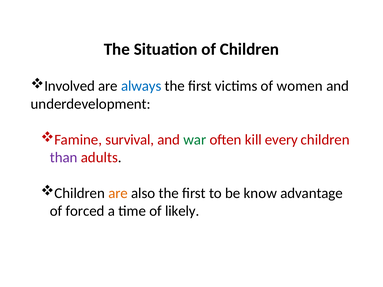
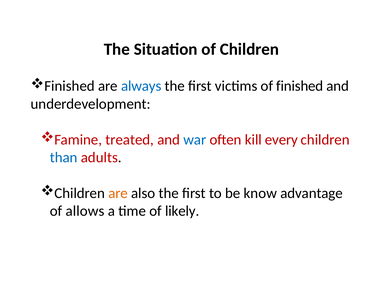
Involved: Involved -> Finished (70, 86)
of women: women -> finished (300, 86)
survival: survival -> treated (130, 140)
war colour: green -> blue (195, 140)
than colour: purple -> blue (64, 158)
forced: forced -> allows (85, 211)
